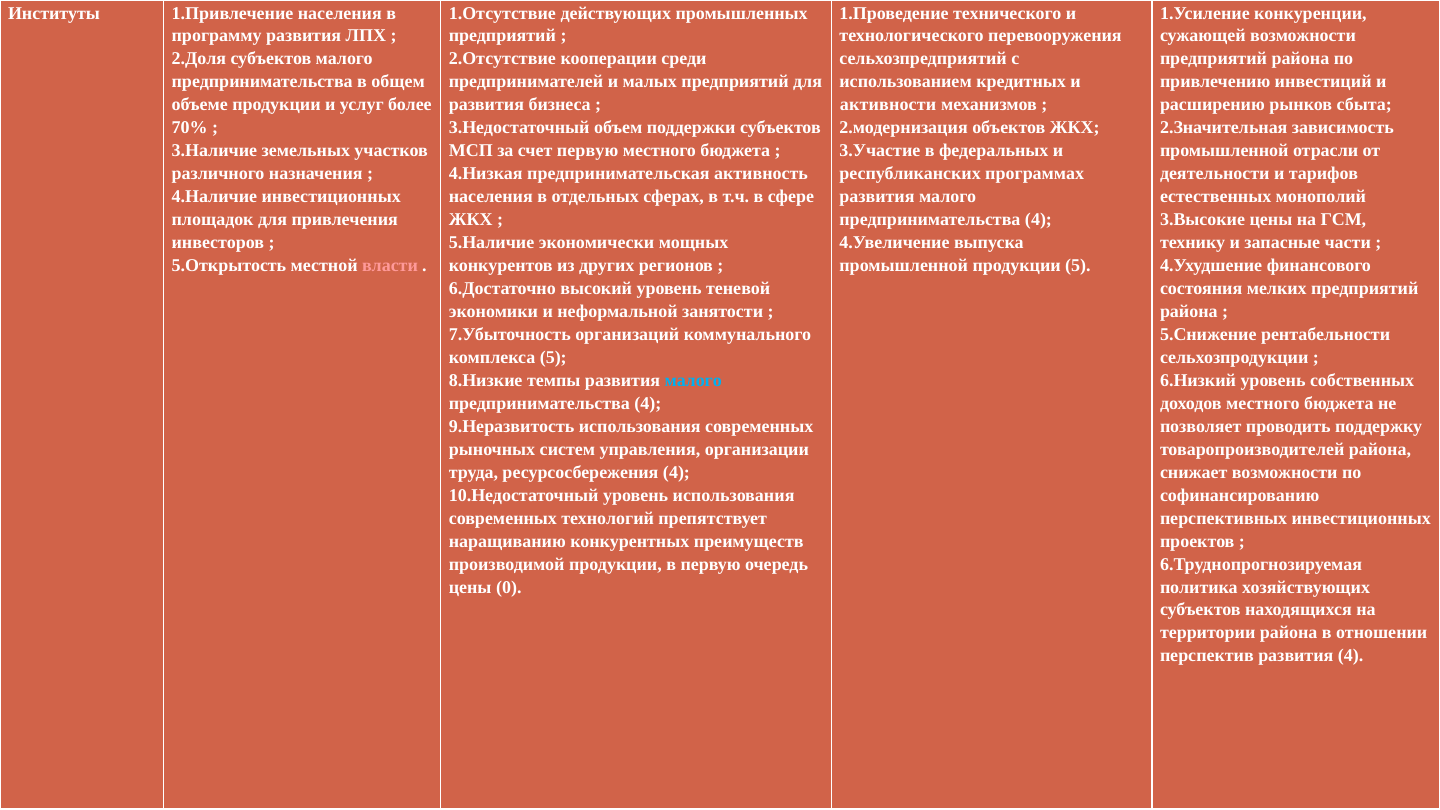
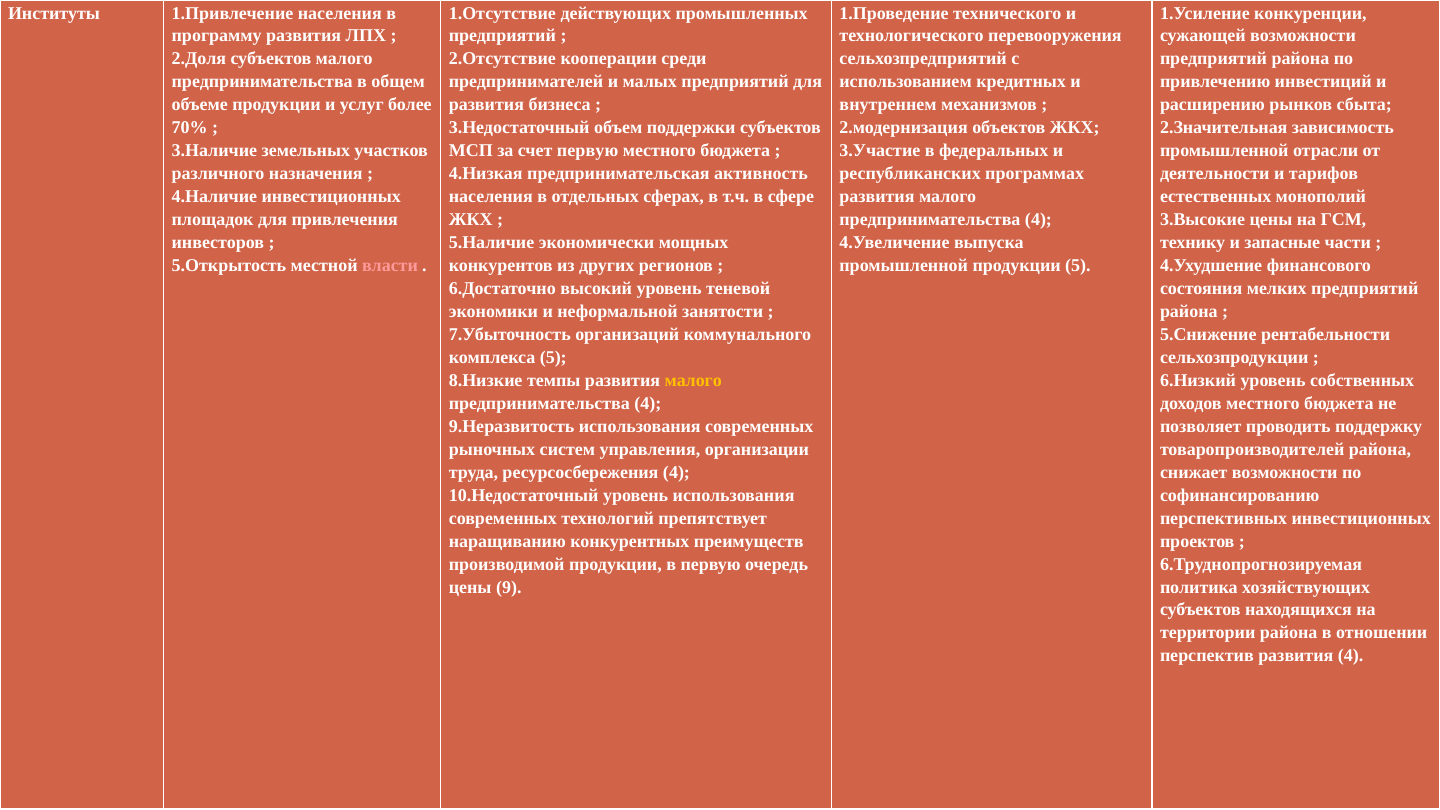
активности: активности -> внутреннем (888, 105)
малого colour: light blue -> yellow (693, 380)
0: 0 -> 9 (509, 587)
